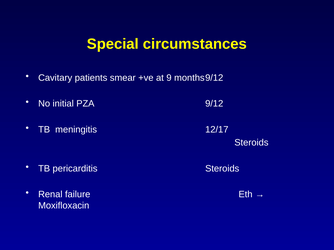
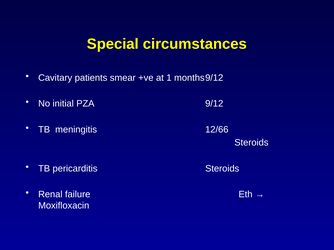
9: 9 -> 1 (169, 78)
12/17: 12/17 -> 12/66 (217, 130)
